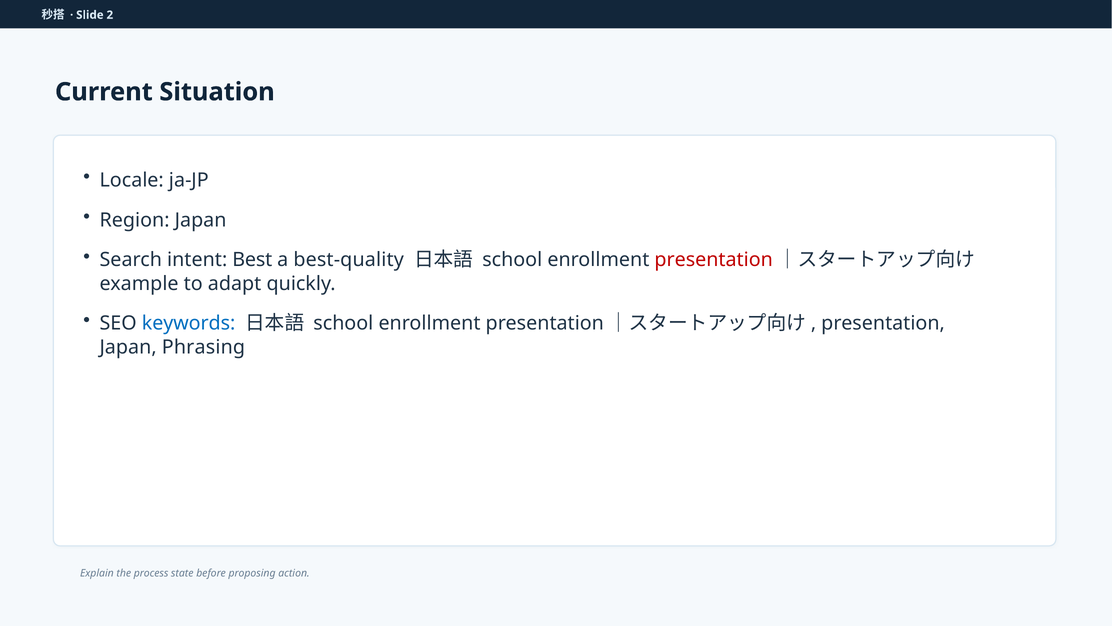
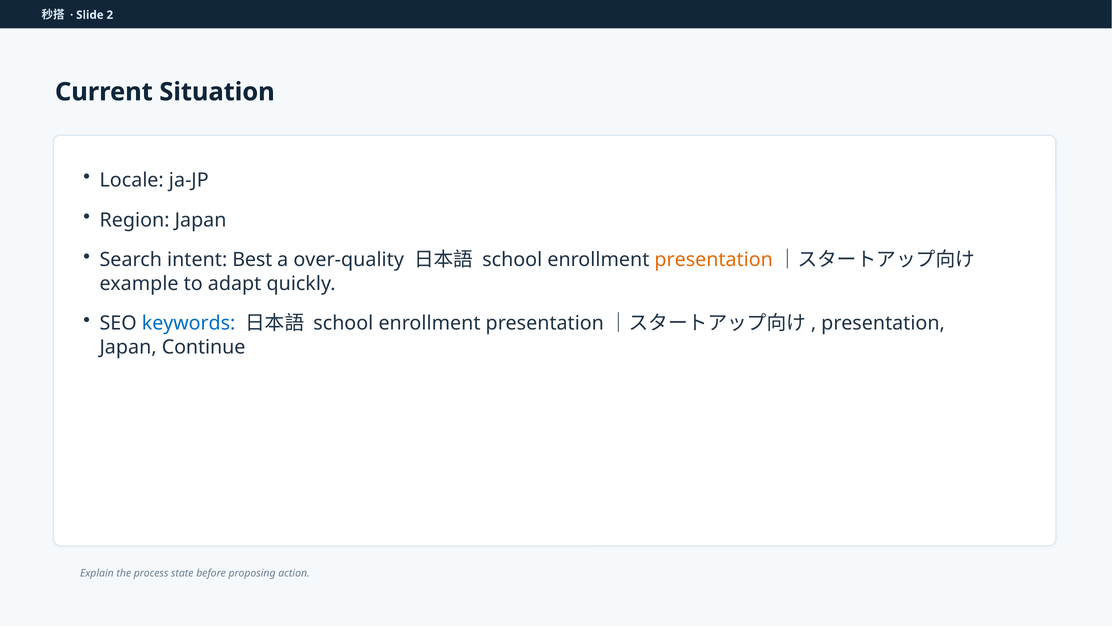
best-quality: best-quality -> over-quality (349, 260)
presentation colour: red -> orange (714, 260)
Phrasing: Phrasing -> Continue (204, 347)
